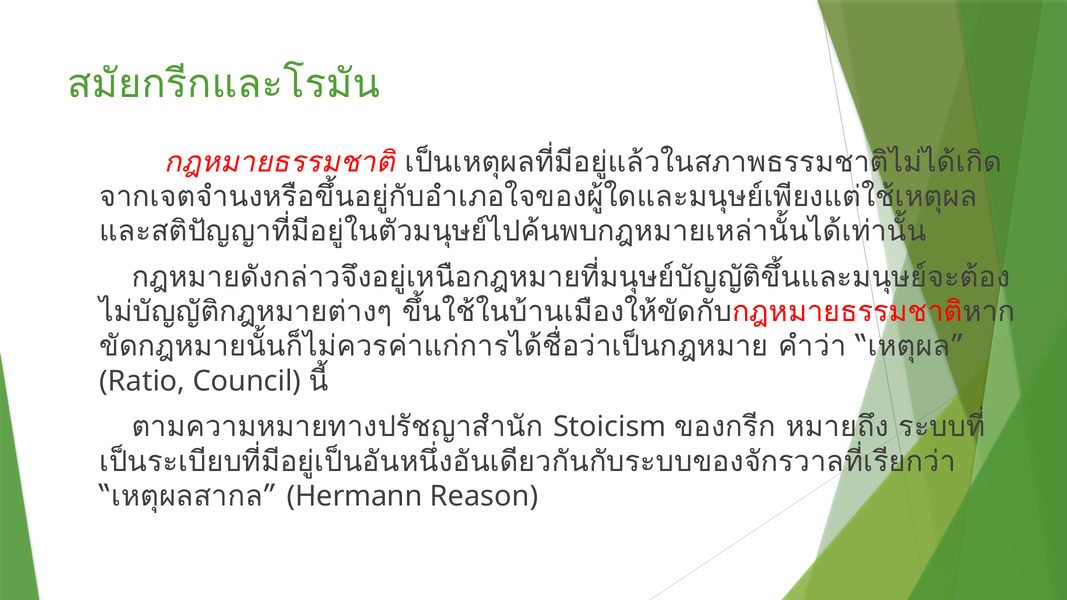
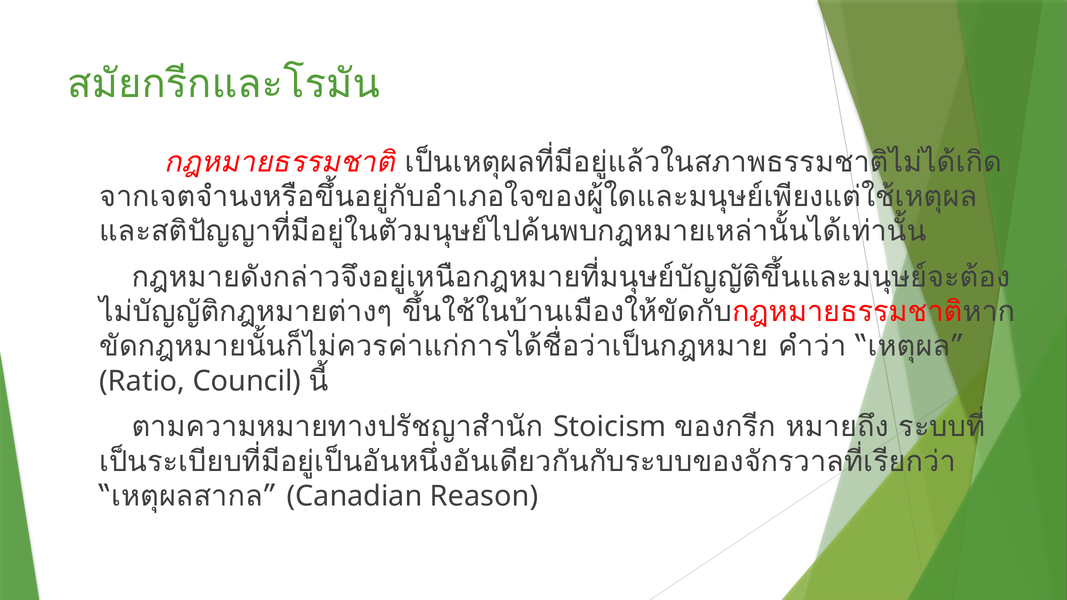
Hermann: Hermann -> Canadian (355, 496)
